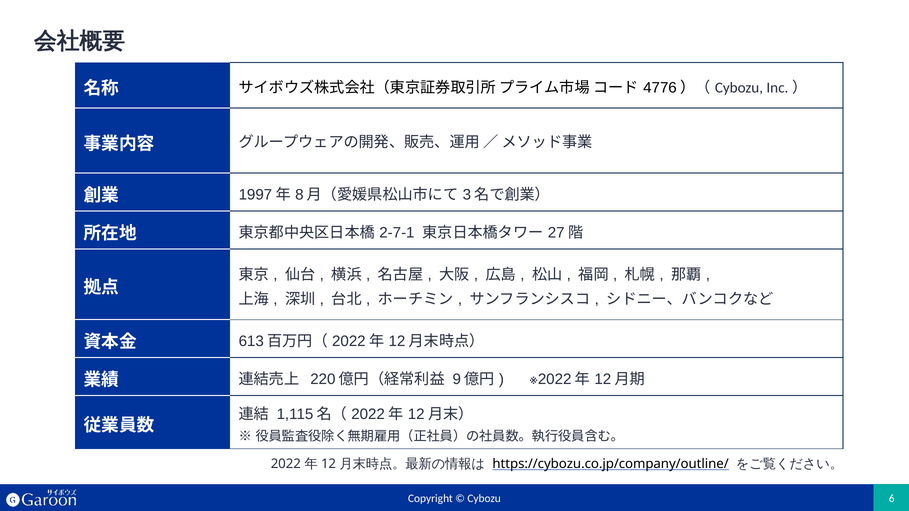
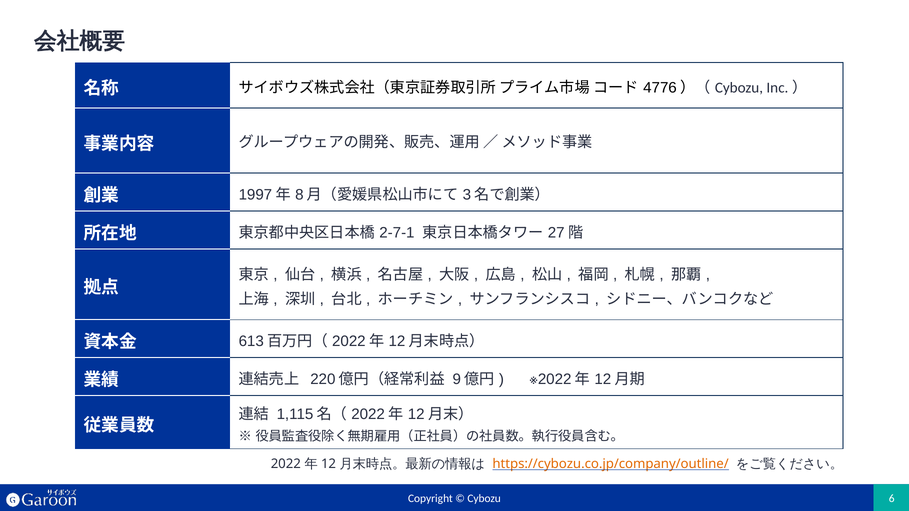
https://cybozu.co.jp/company/outline/ colour: black -> orange (611, 464)
